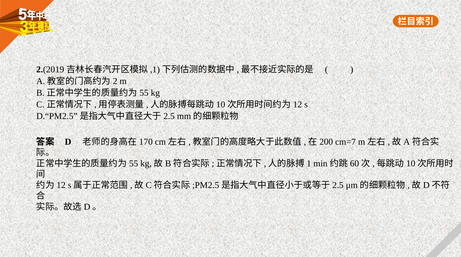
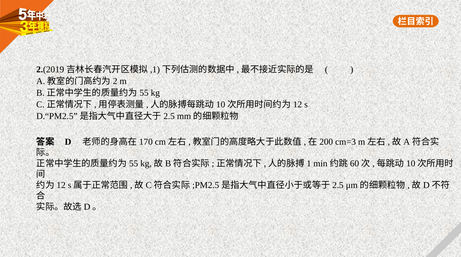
cm=7: cm=7 -> cm=3 (346, 142)
